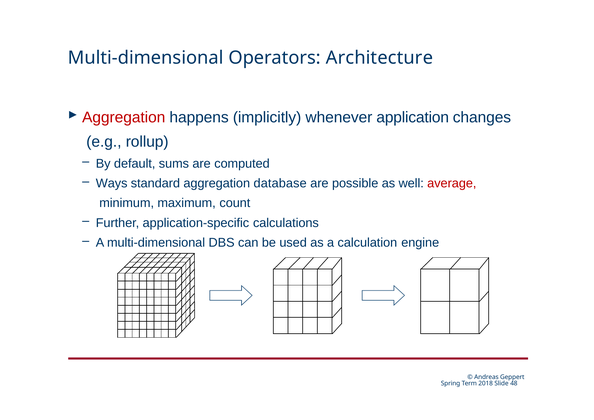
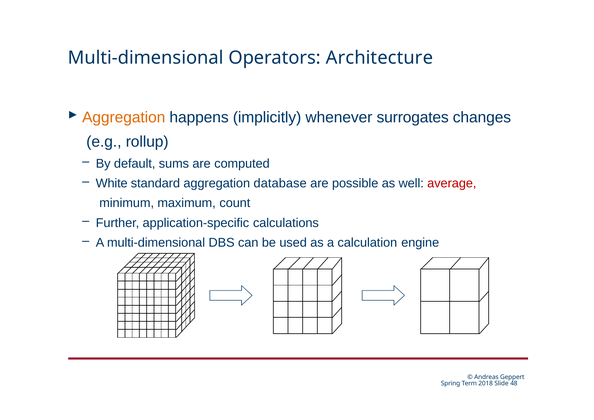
Aggregation colour: red -> orange (124, 117)
application: application -> surrogates (413, 117)
Ways: Ways -> White (112, 183)
